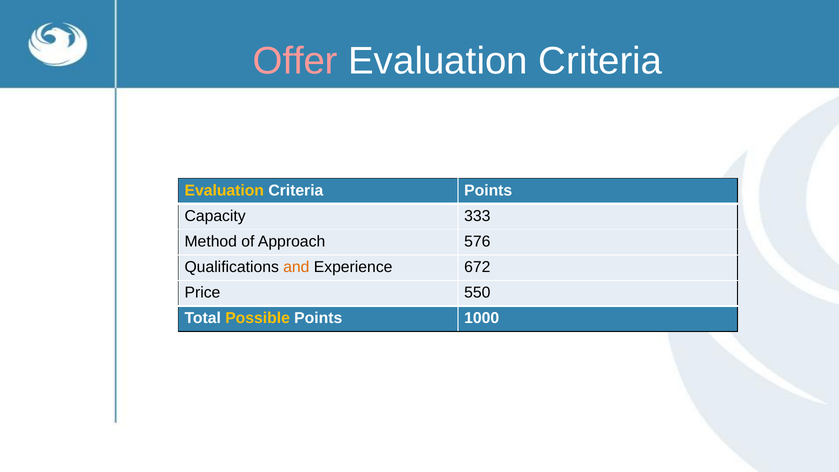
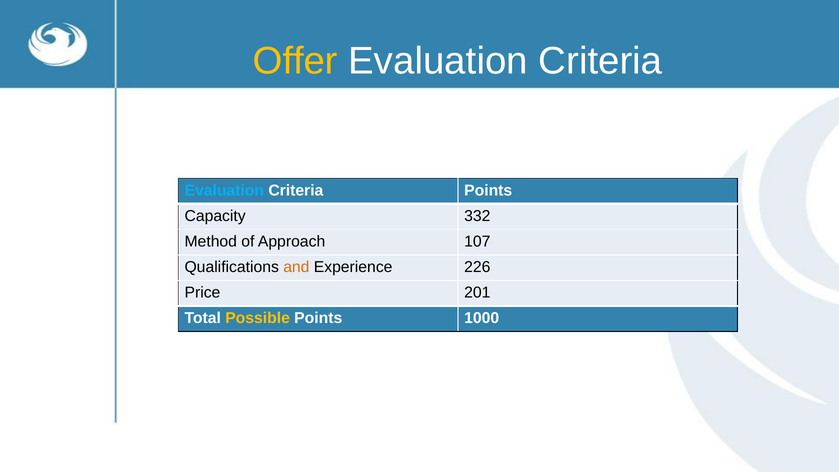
Offer colour: pink -> yellow (295, 61)
Evaluation colour: yellow -> light blue (224, 191)
333: 333 -> 332 (477, 216)
576: 576 -> 107 (477, 242)
672: 672 -> 226 (477, 267)
550: 550 -> 201 (477, 293)
